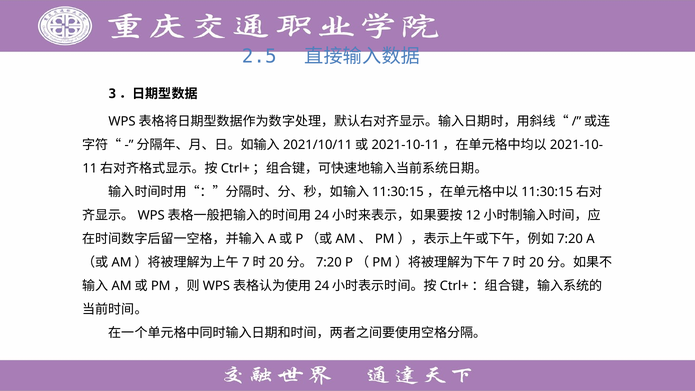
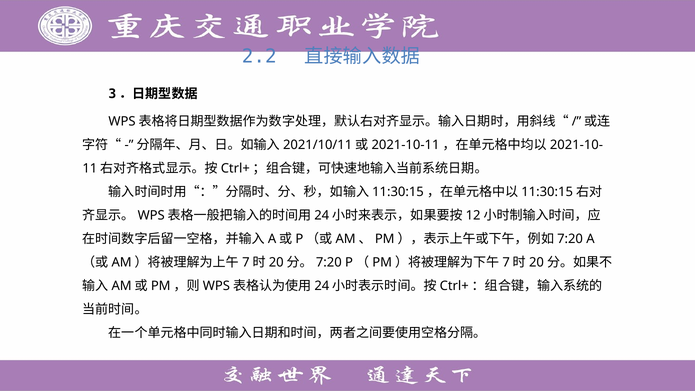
2.5: 2.5 -> 2.2 (259, 57)
